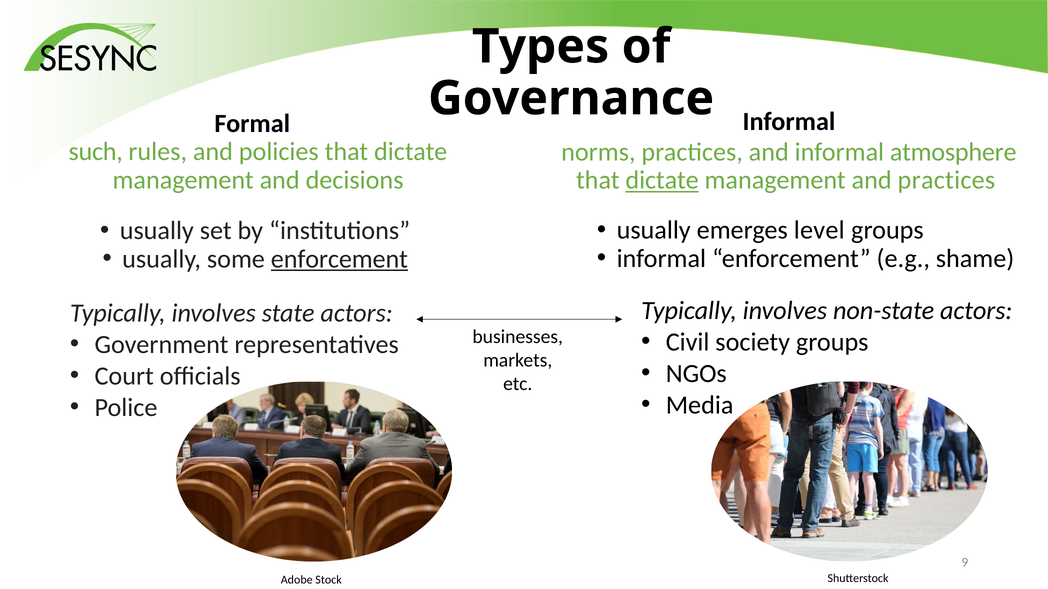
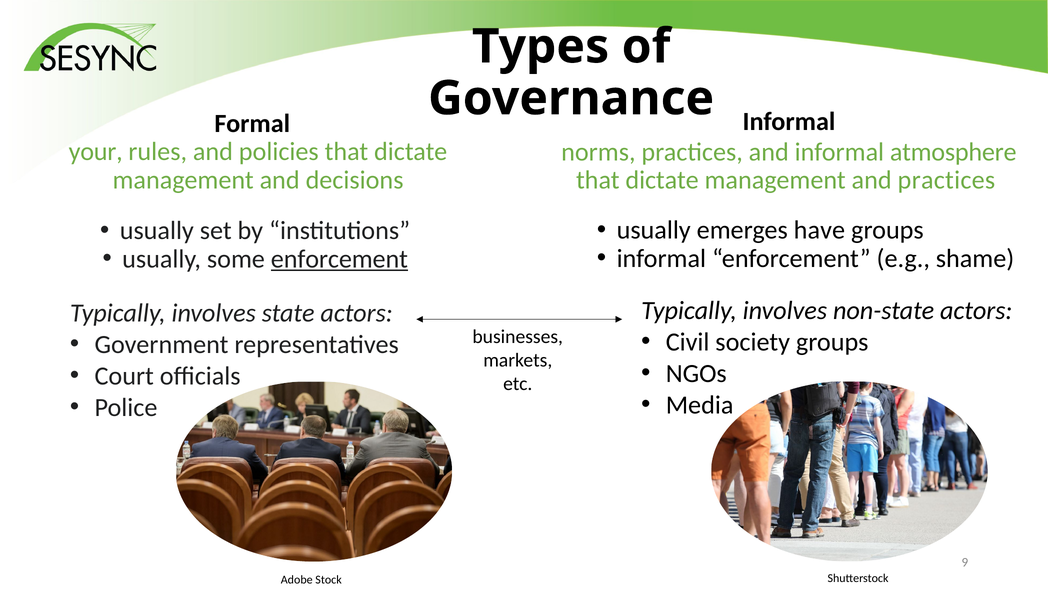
such: such -> your (96, 152)
dictate underline: present -> none (662, 180)
level: level -> have (819, 230)
